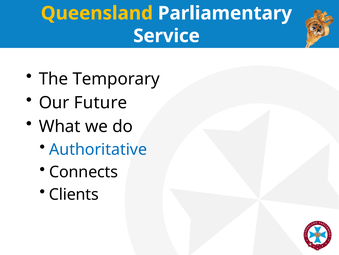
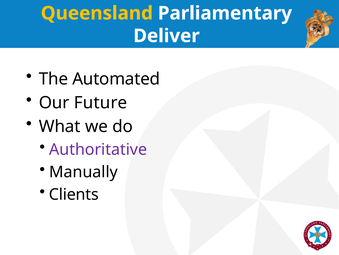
Service: Service -> Deliver (166, 36)
Temporary: Temporary -> Automated (116, 79)
Authoritative colour: blue -> purple (98, 149)
Connects: Connects -> Manually (84, 172)
